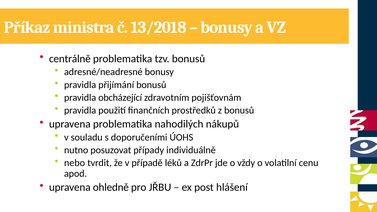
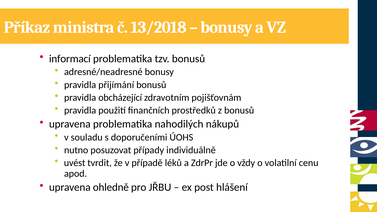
centrálně: centrálně -> informací (70, 59)
nebo: nebo -> uvést (75, 163)
